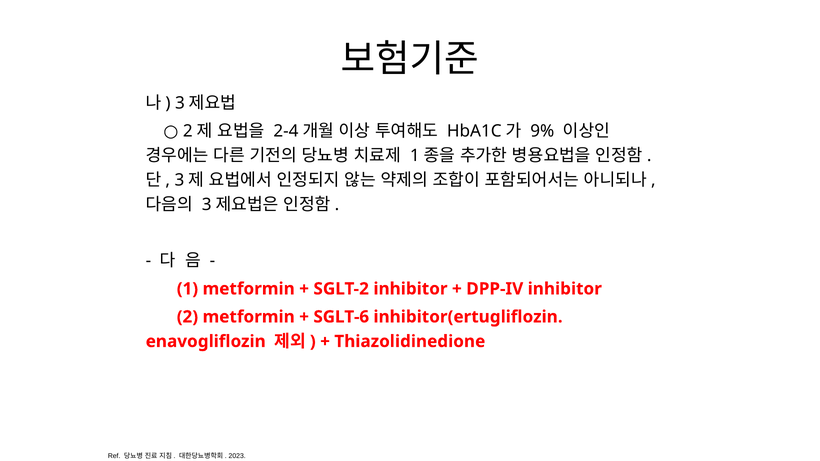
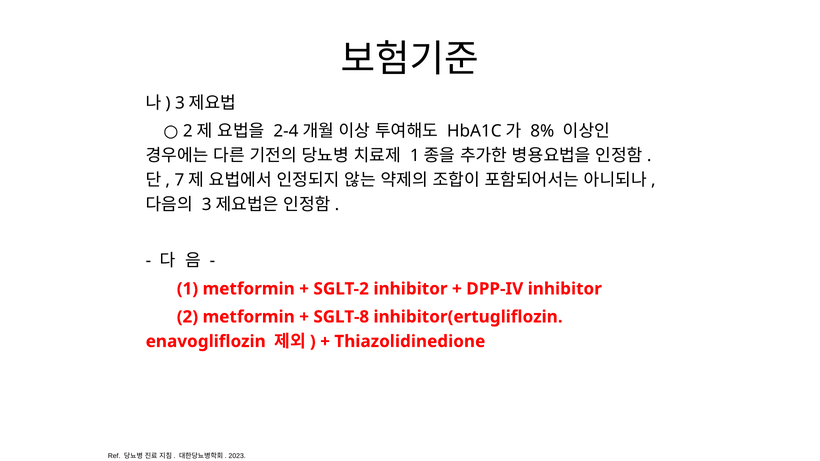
9%: 9% -> 8% (542, 131)
3: 3 -> 7 (179, 180)
SGLT-6: SGLT-6 -> SGLT-8 (341, 317)
